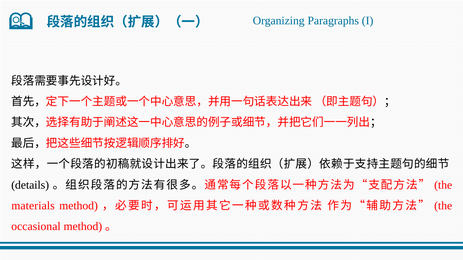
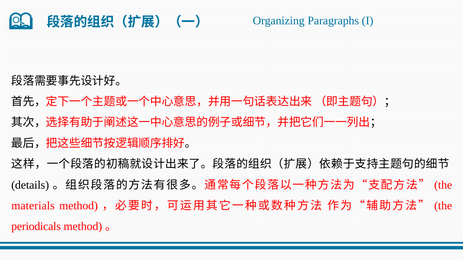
occasional: occasional -> periodicals (36, 227)
